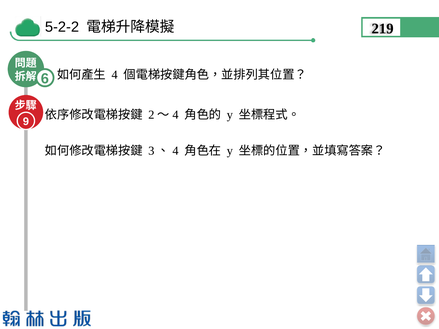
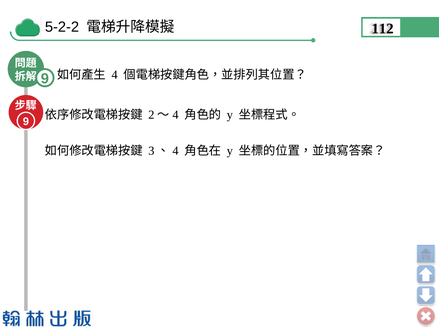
219: 219 -> 112 (383, 29)
6: 6 -> 9 (45, 79)
